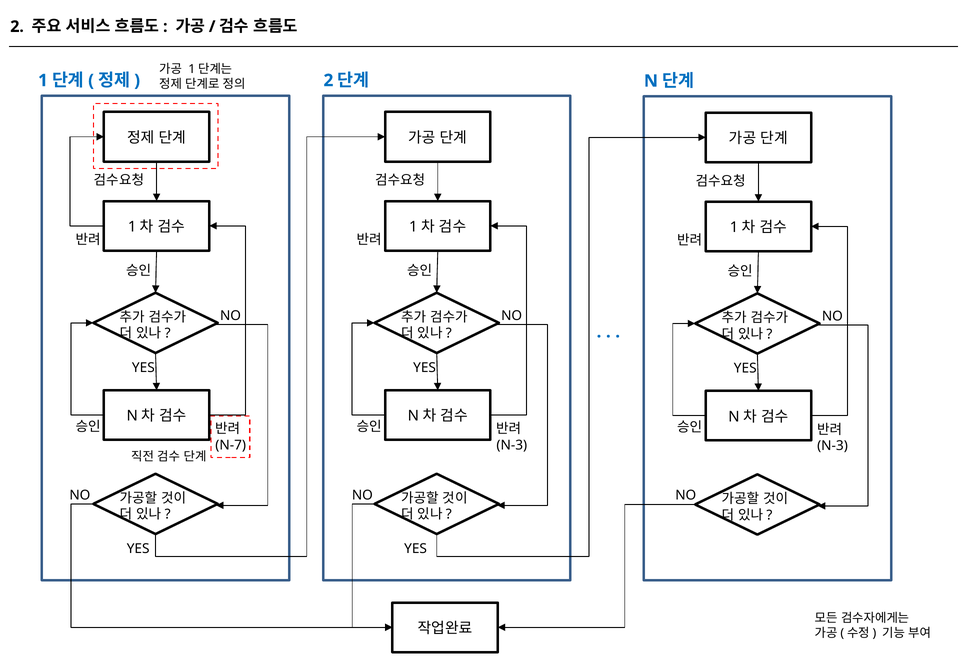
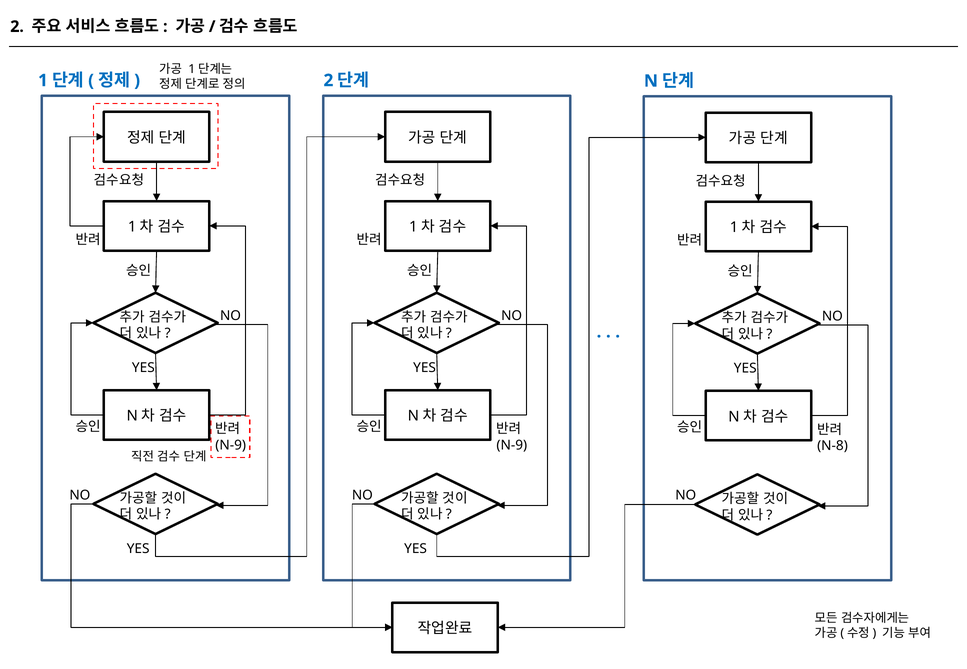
N-7: N-7 -> N-9 (231, 446)
N-3: N-3 -> N-9 (512, 446)
N-3: N-3 -> N-8 (833, 446)
